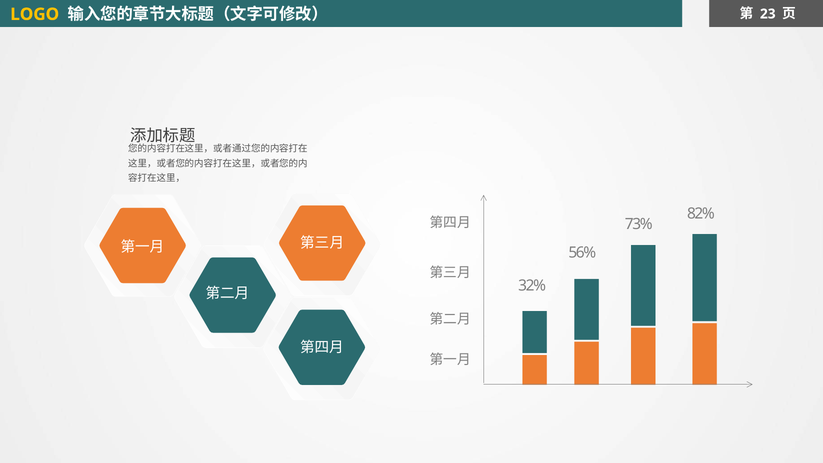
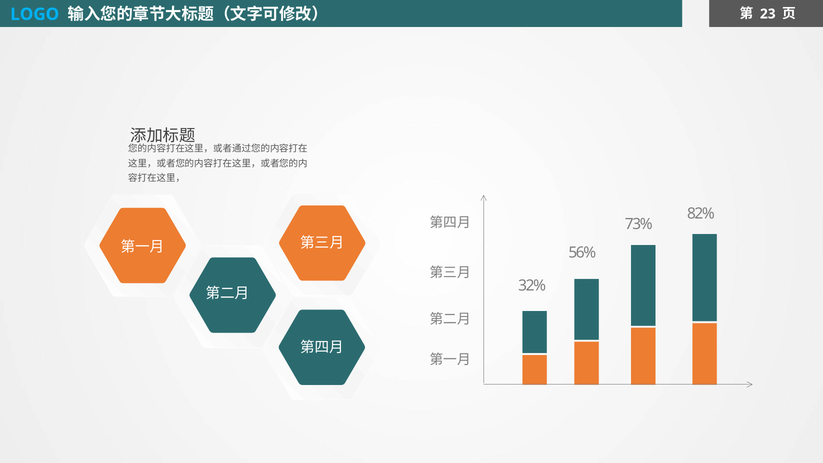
LOGO colour: yellow -> light blue (35, 14)
